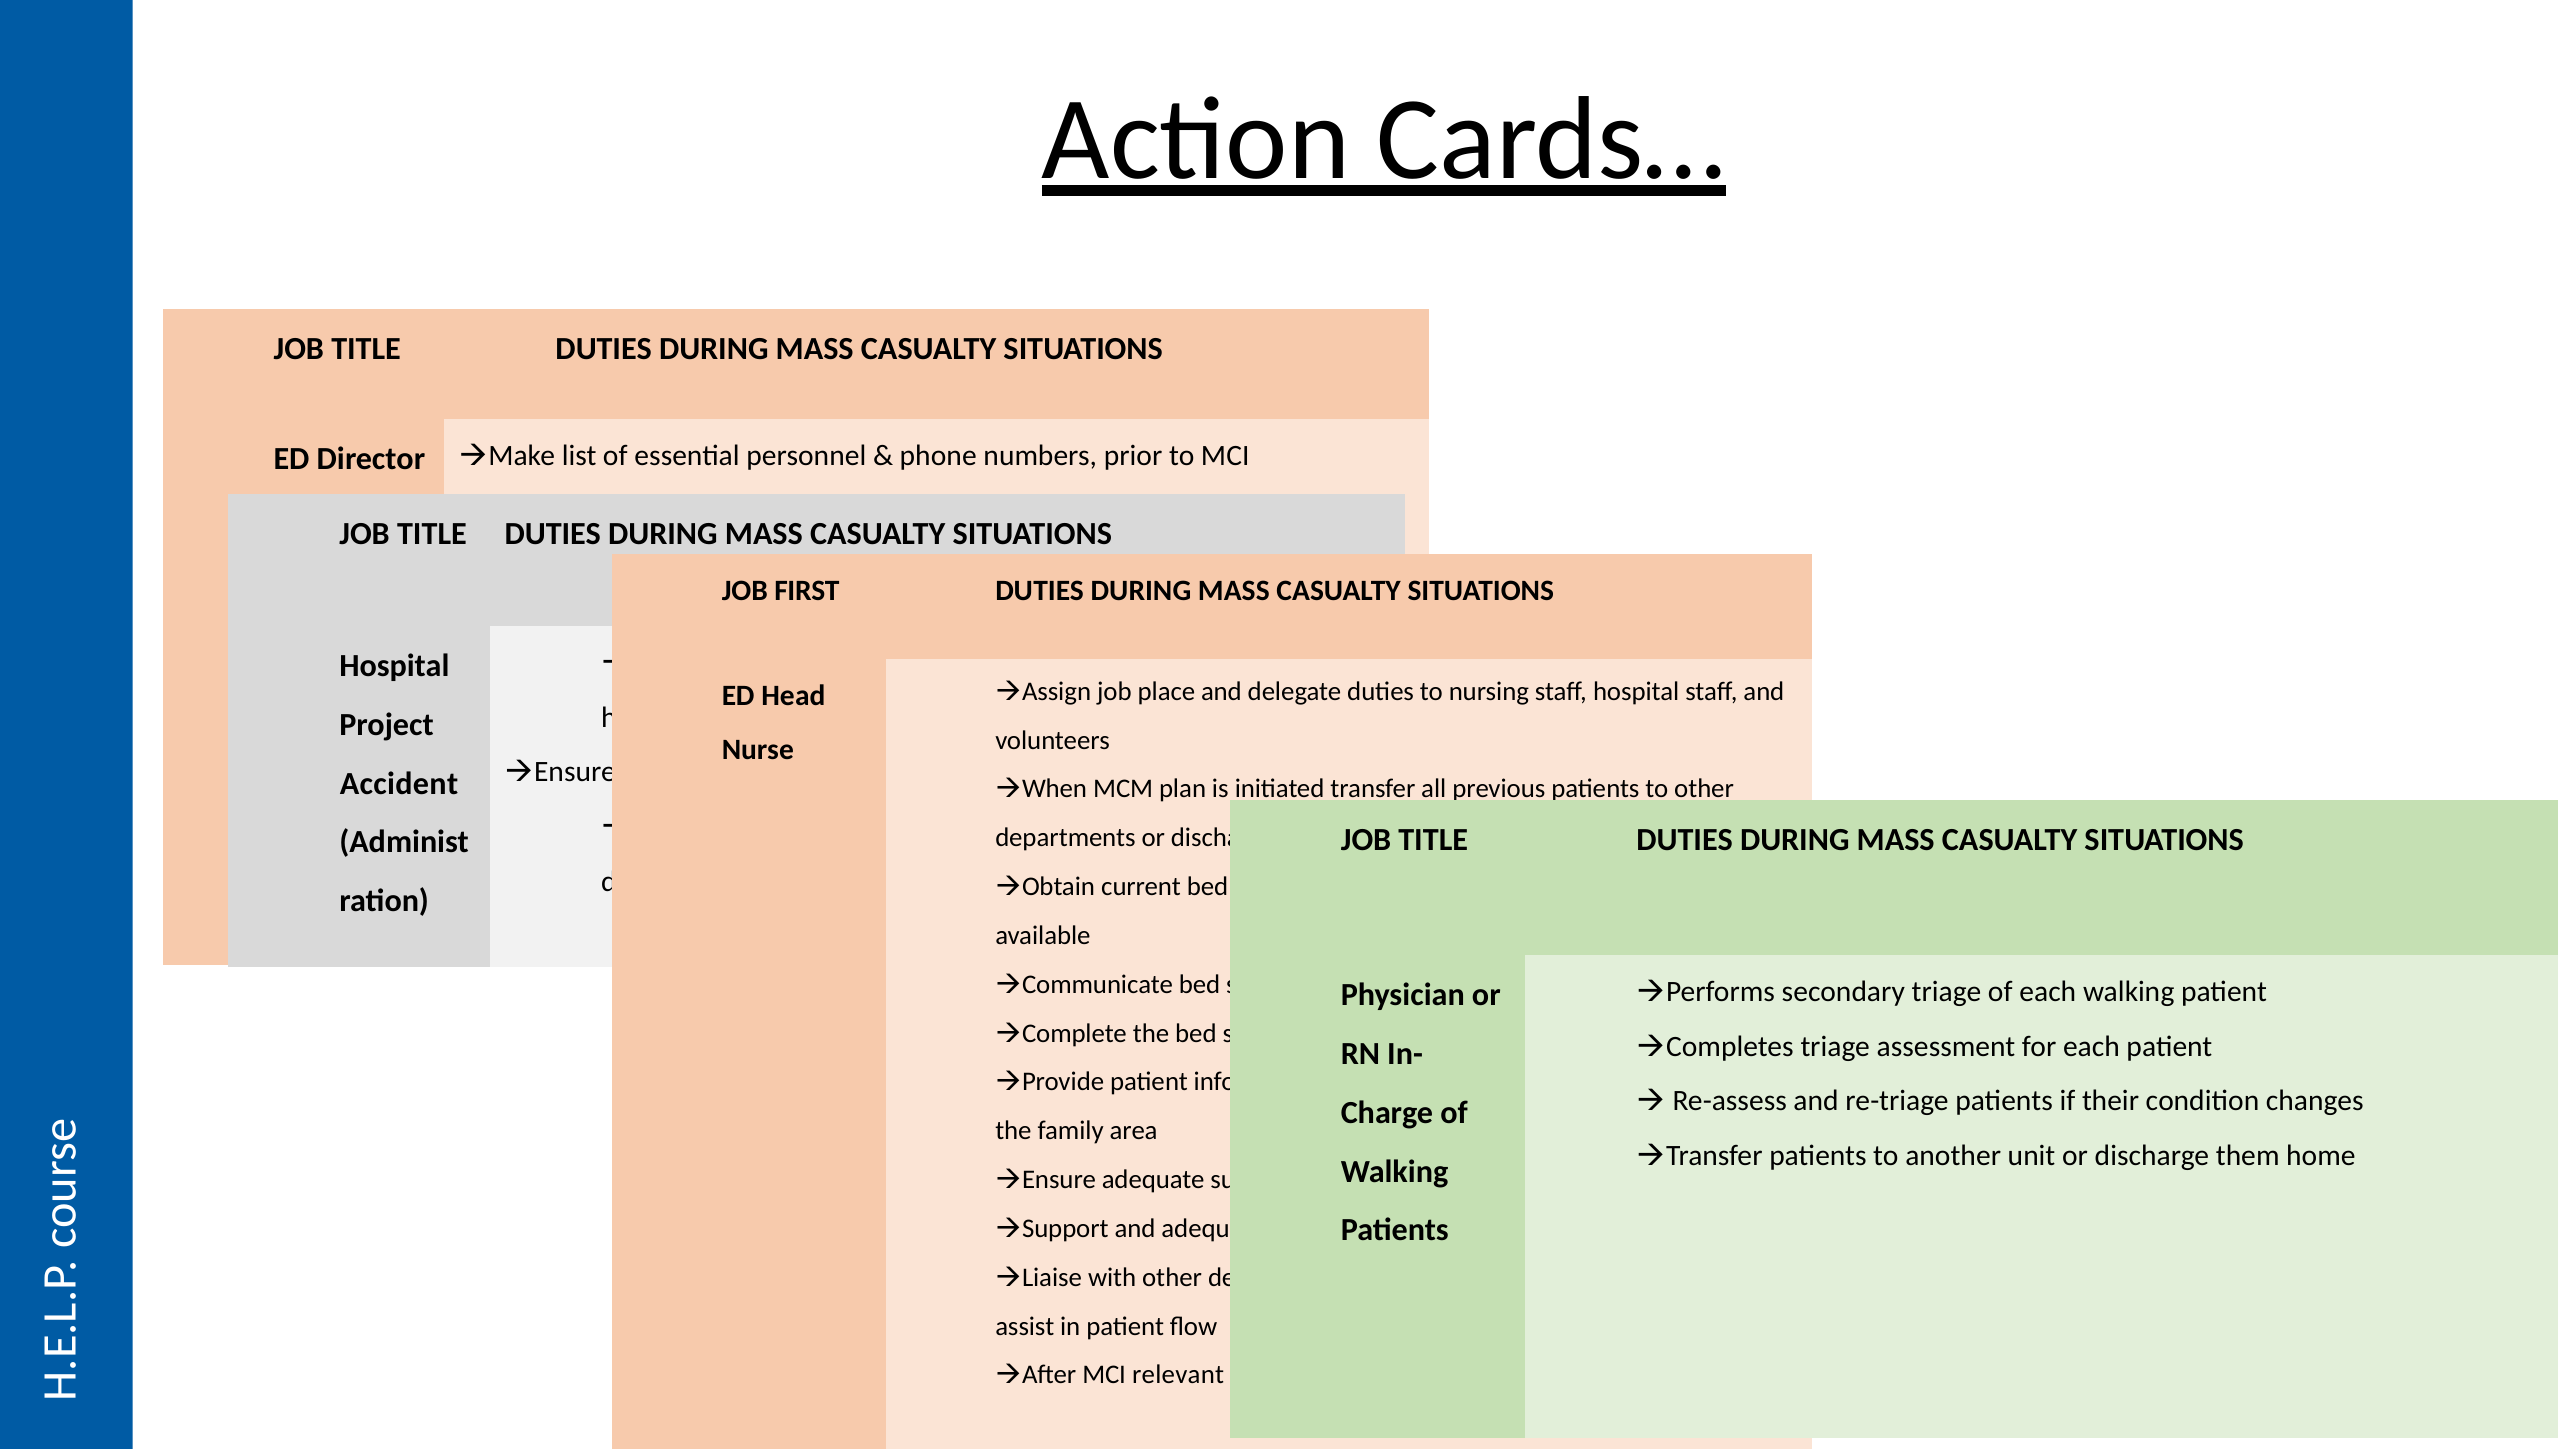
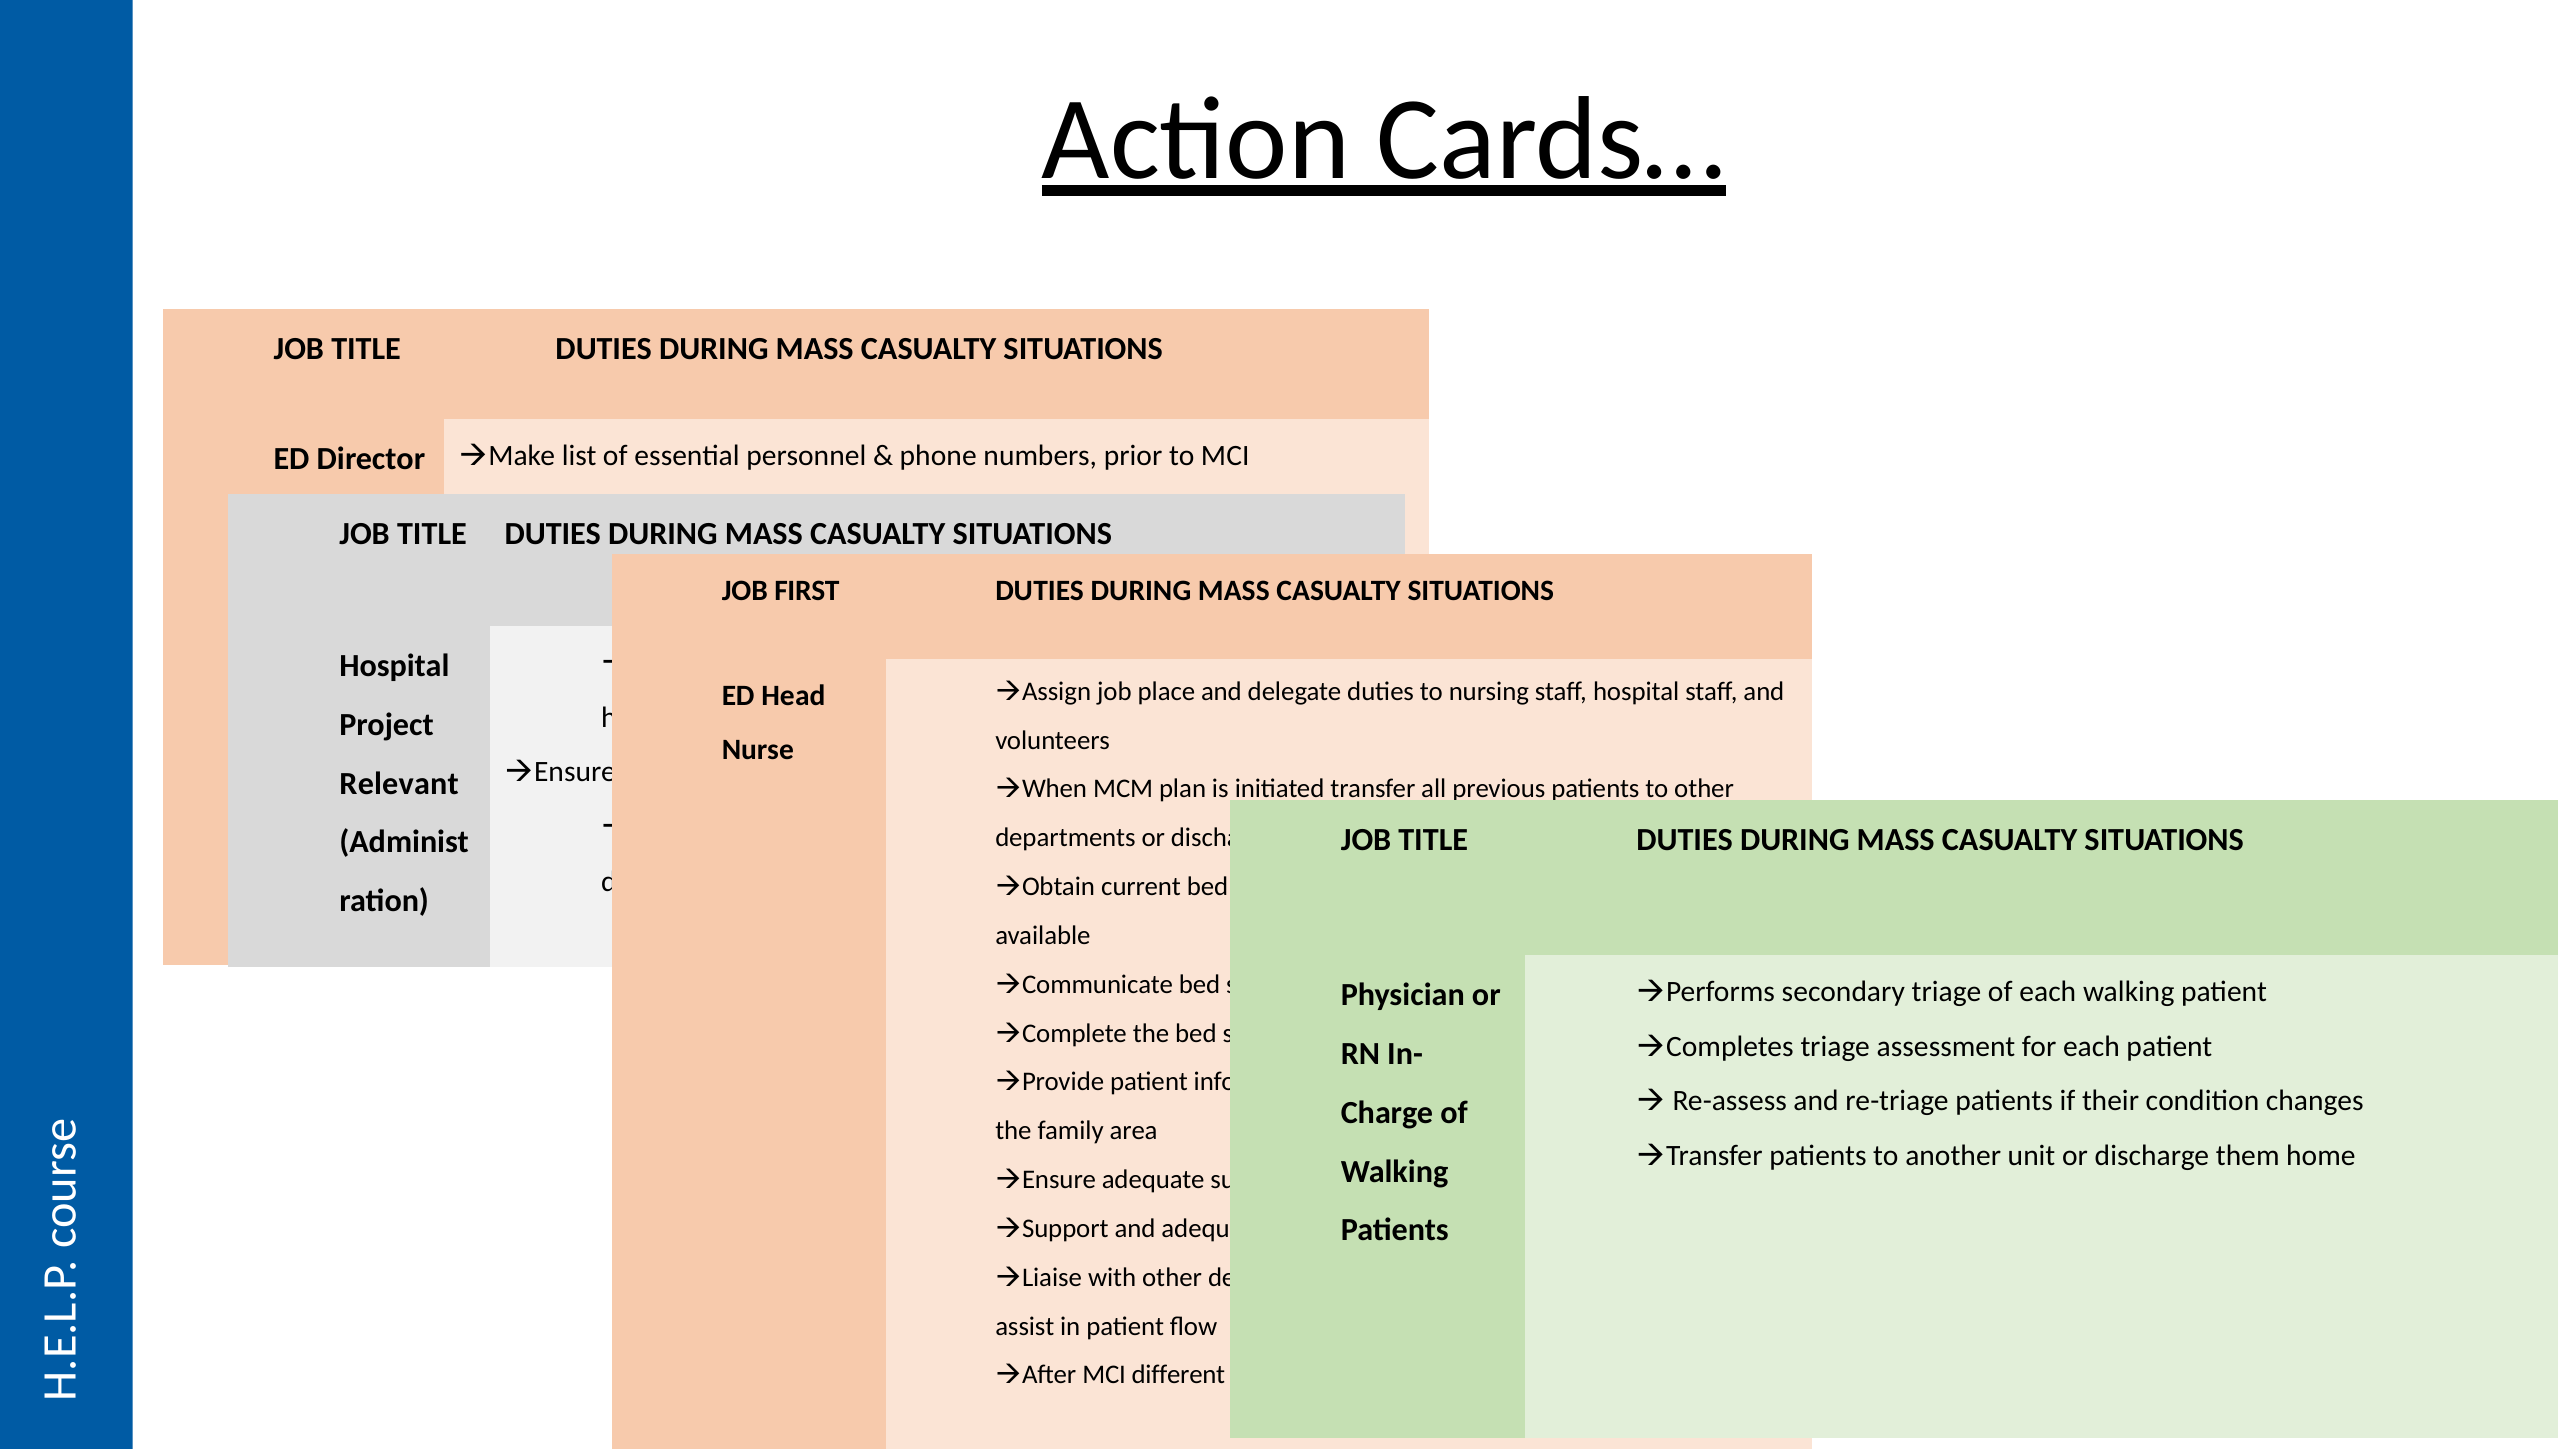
Accident: Accident -> Relevant (399, 783)
MCI relevant: relevant -> different (1178, 1375)
